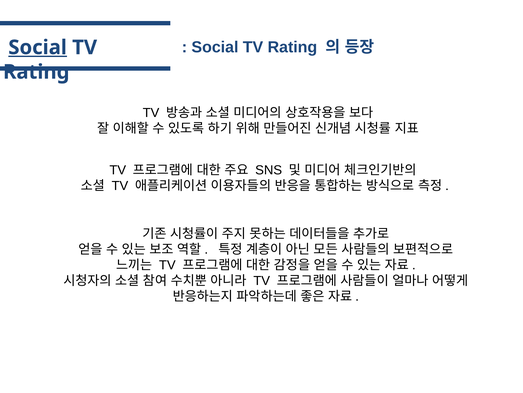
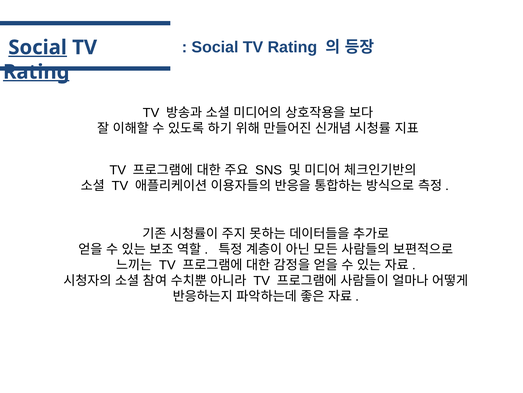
Rating underline: none -> present (36, 72)
